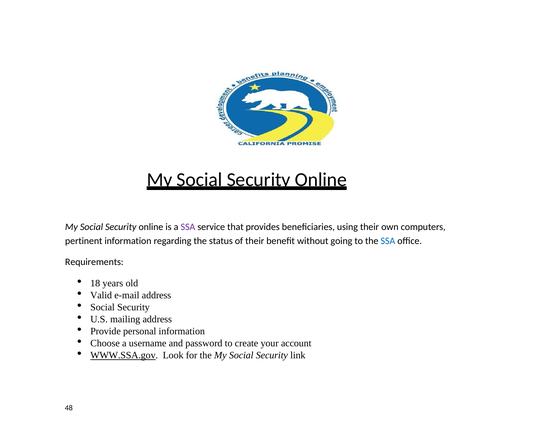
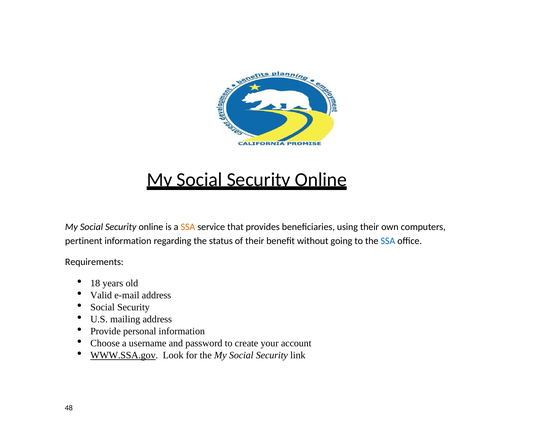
SSA colour: purple -> orange (188, 227)
